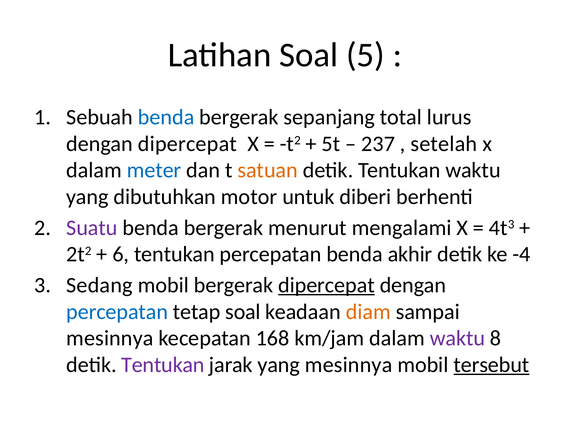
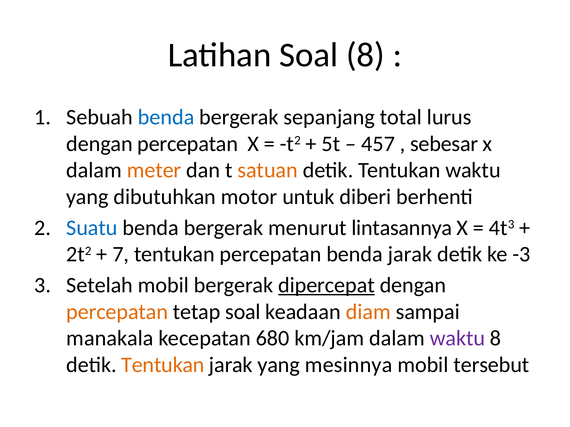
Soal 5: 5 -> 8 (365, 55)
dipercepat: dipercepat -> percepatan (188, 144)
237: 237 -> 457 (378, 144)
setelah: setelah -> sebesar (444, 144)
meter colour: blue -> orange (154, 171)
Suatu colour: purple -> blue (92, 228)
mengalami: mengalami -> lintasannya (402, 228)
6: 6 -> 7 (121, 255)
benda akhir: akhir -> jarak (410, 255)
-4: -4 -> -3 (521, 255)
Sedang: Sedang -> Setelah (100, 286)
percepatan colour: blue -> orange (117, 312)
mesinnya: mesinnya -> manakala (110, 339)
168: 168 -> 680 (273, 339)
Tentukan colour: purple -> orange (163, 365)
tersebut underline: present -> none (491, 365)
